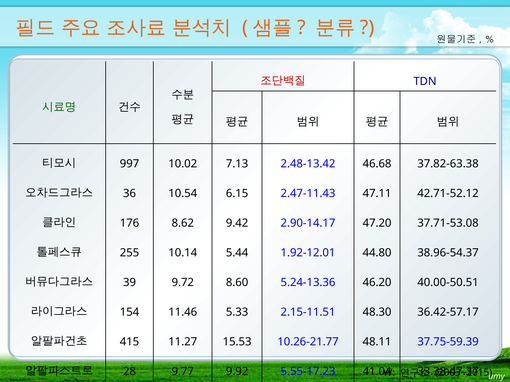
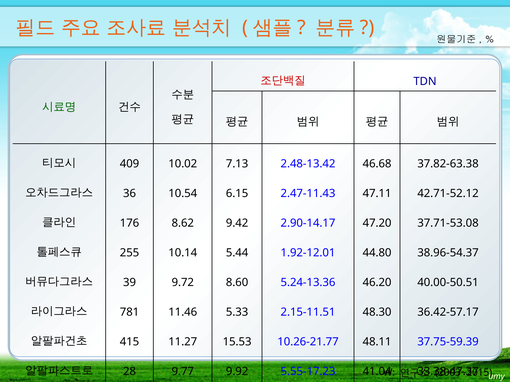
997: 997 -> 409 (130, 164)
154: 154 -> 781 (130, 313)
